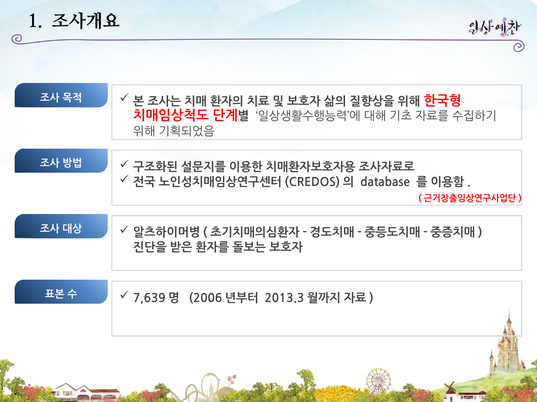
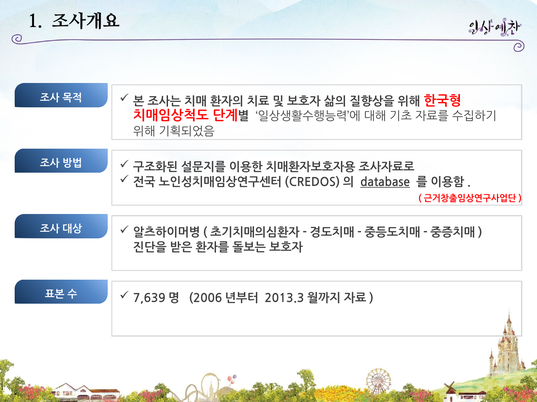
database underline: none -> present (385, 182)
